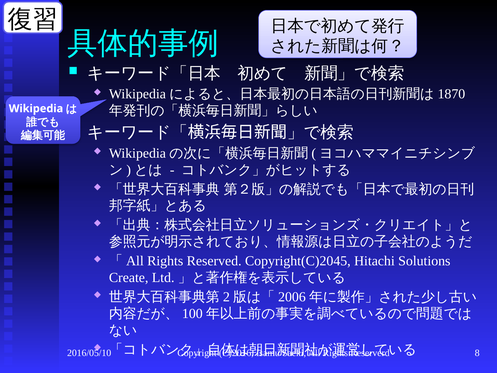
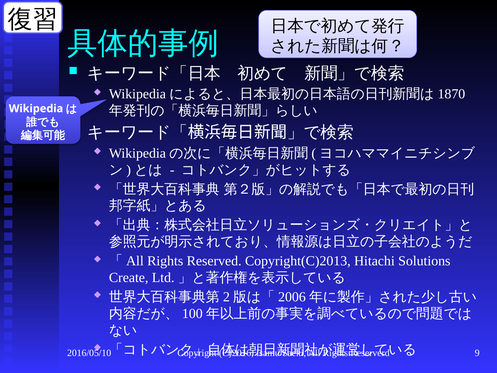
Copyright(C)2045: Copyright(C)2045 -> Copyright(C)2013 (298, 261)
8: 8 -> 9 (477, 353)
